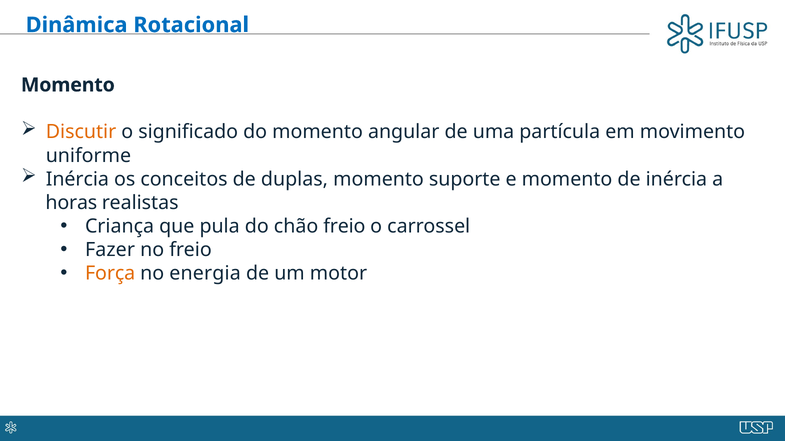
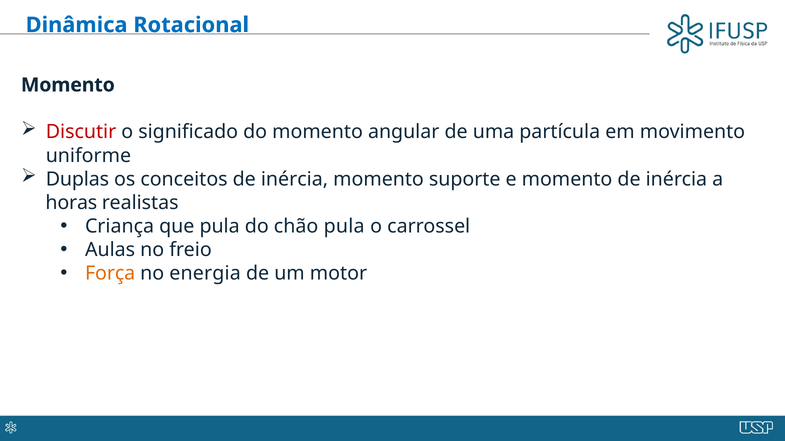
Discutir colour: orange -> red (81, 132)
Inércia: Inércia -> Duplas (77, 179)
conceitos de duplas: duplas -> inércia (294, 179)
chão freio: freio -> pula (344, 226)
Fazer: Fazer -> Aulas (110, 250)
